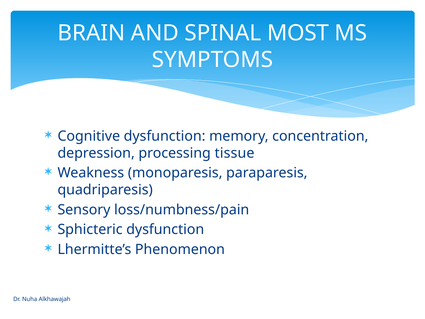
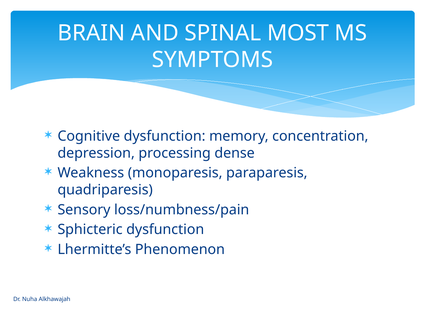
tissue: tissue -> dense (235, 153)
